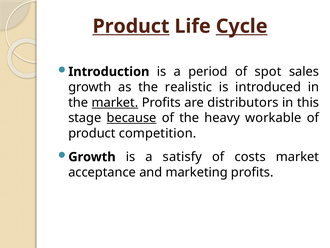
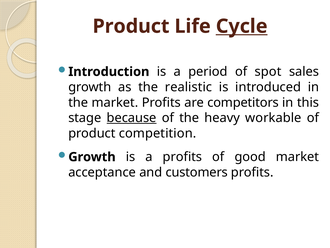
Product underline: present -> none (131, 26)
market underline: present -> none (115, 102)
distributors: distributors -> competitors (243, 102)
a satisfy: satisfy -> profits (182, 157)
costs: costs -> good (250, 157)
marketing: marketing -> customers (197, 172)
